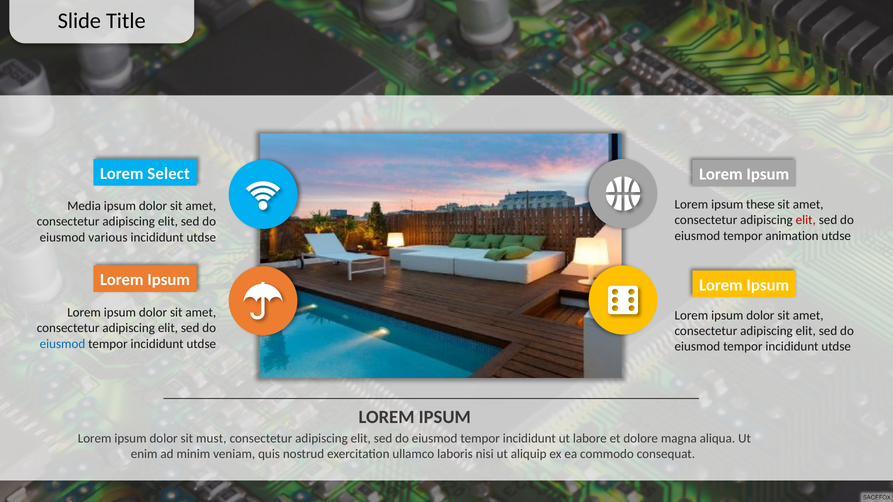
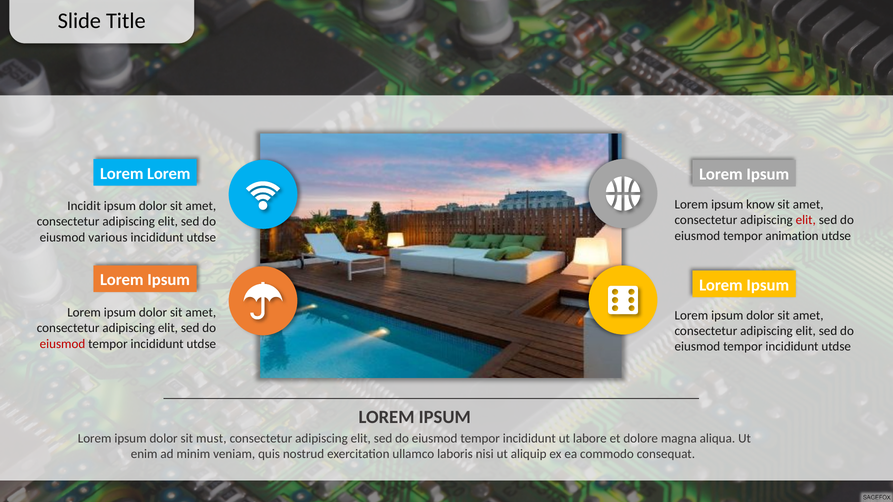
Select: Select -> Lorem (169, 174)
these: these -> know (760, 205)
Media: Media -> Incidit (84, 206)
eiusmod colour: blue -> red (62, 344)
